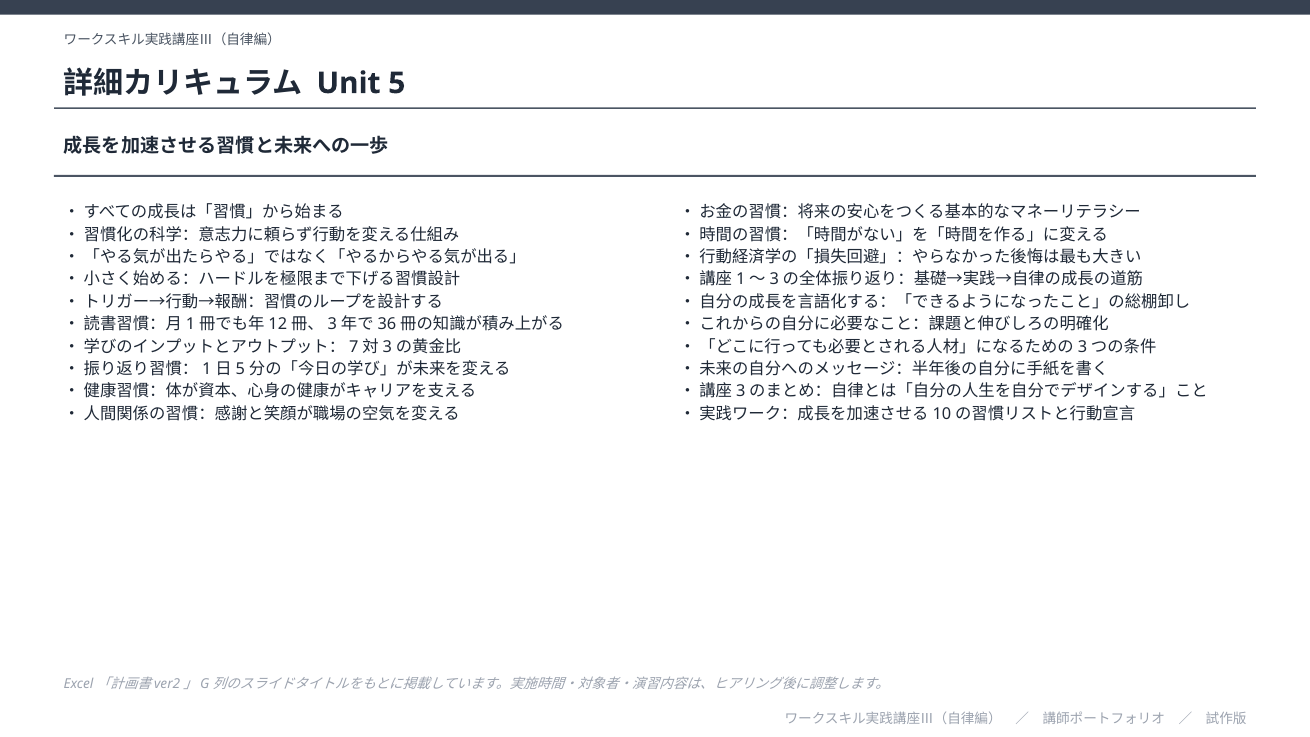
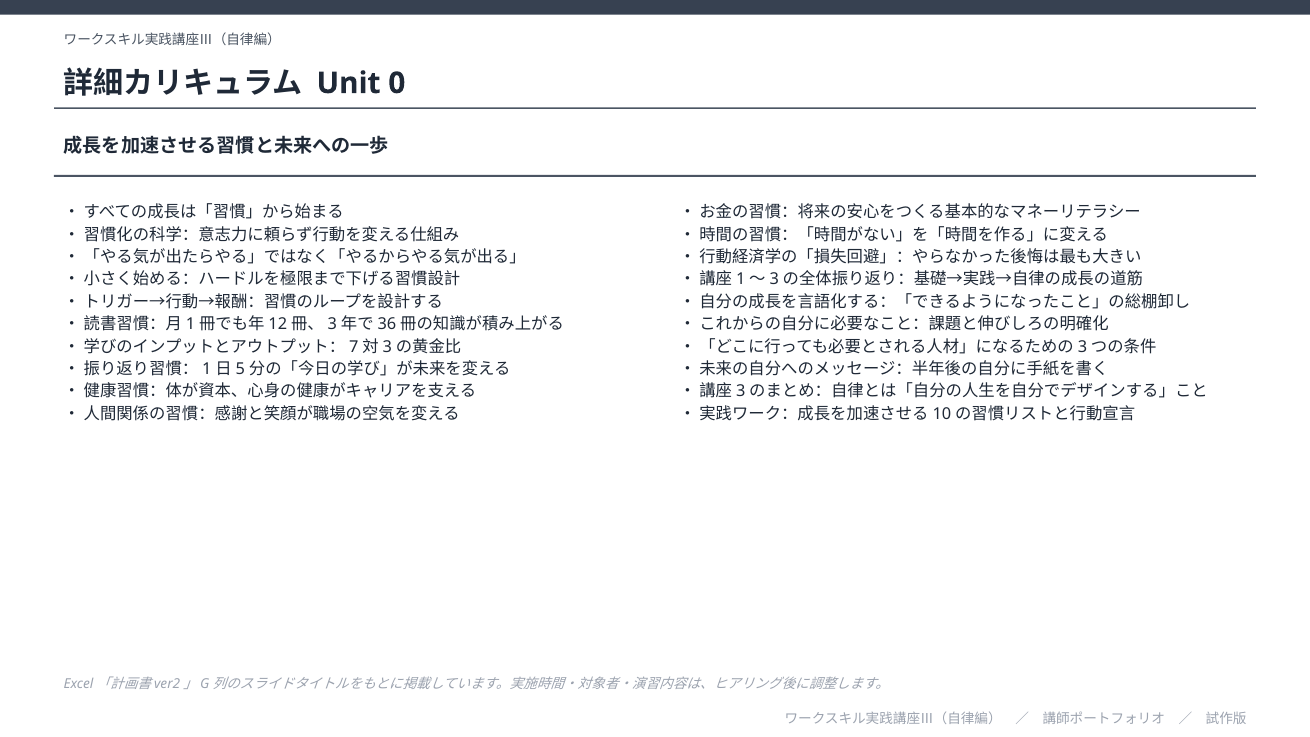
5: 5 -> 0 (397, 83)
